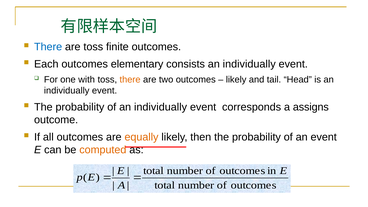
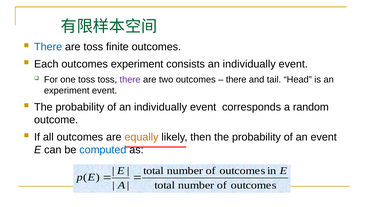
outcomes elementary: elementary -> experiment (137, 64)
one with: with -> toss (87, 80)
there colour: orange -> purple (130, 80)
likely: likely -> there (236, 80)
individually: individually -> experiment (67, 91)
assigns: assigns -> random (311, 107)
computed colour: orange -> blue (103, 150)
